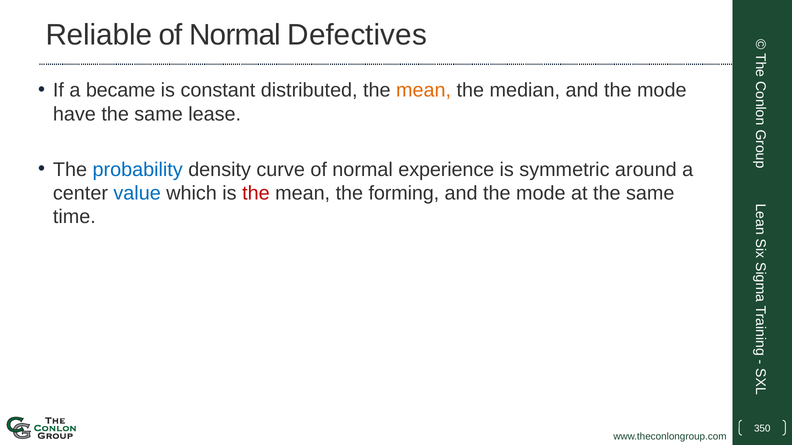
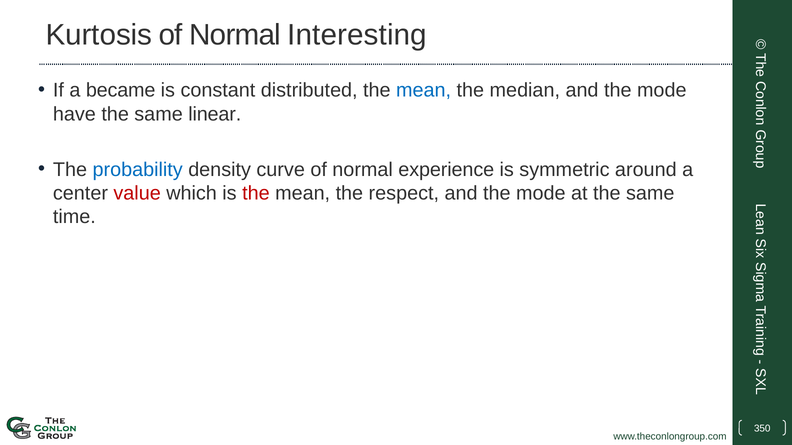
Reliable: Reliable -> Kurtosis (99, 35)
Defectives: Defectives -> Interesting (357, 35)
mean colour: orange -> blue (424, 90)
lease: lease -> linear (215, 114)
value colour: blue -> red (137, 193)
forming: forming -> respect (404, 193)
